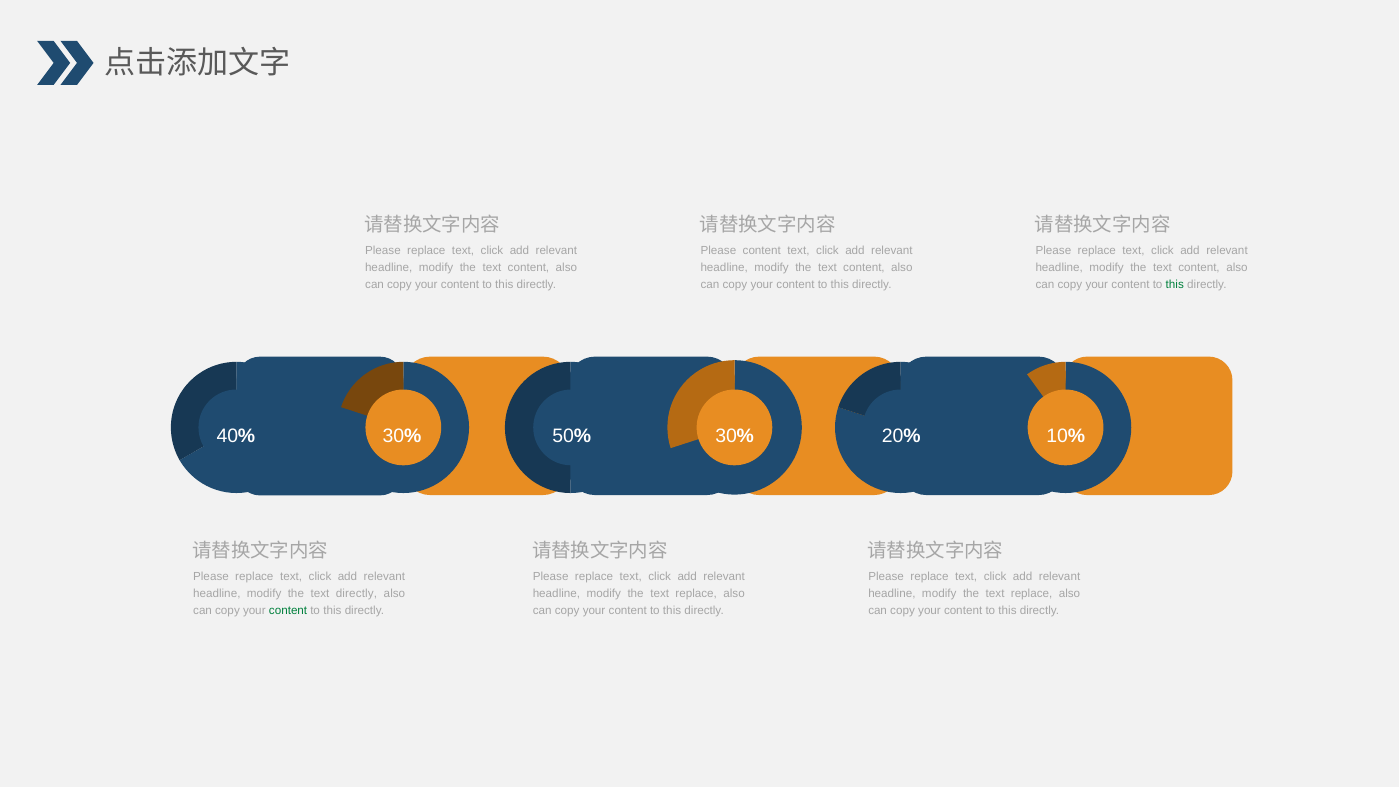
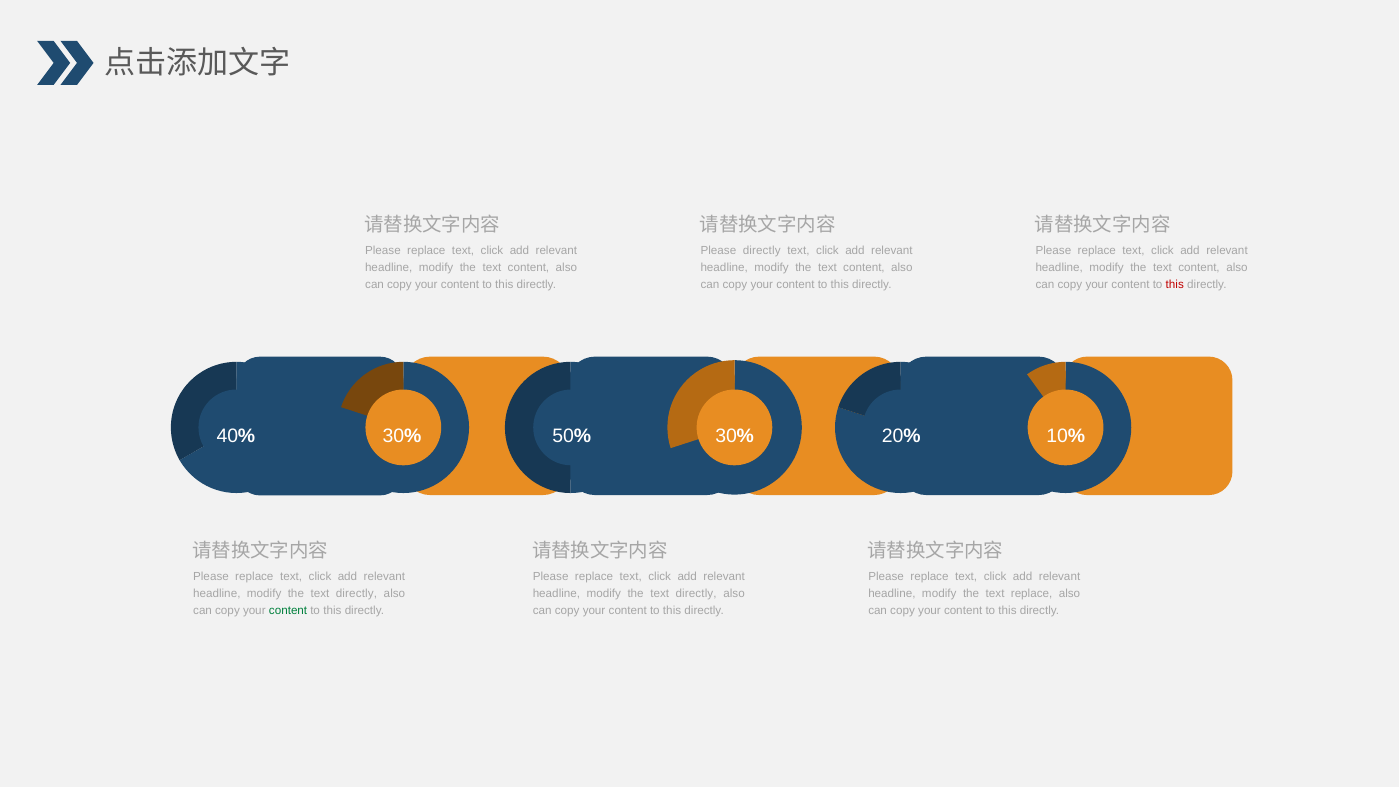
Please content: content -> directly (762, 251)
this colour: green -> red (1175, 284)
replace: replace -> directly (696, 594)
